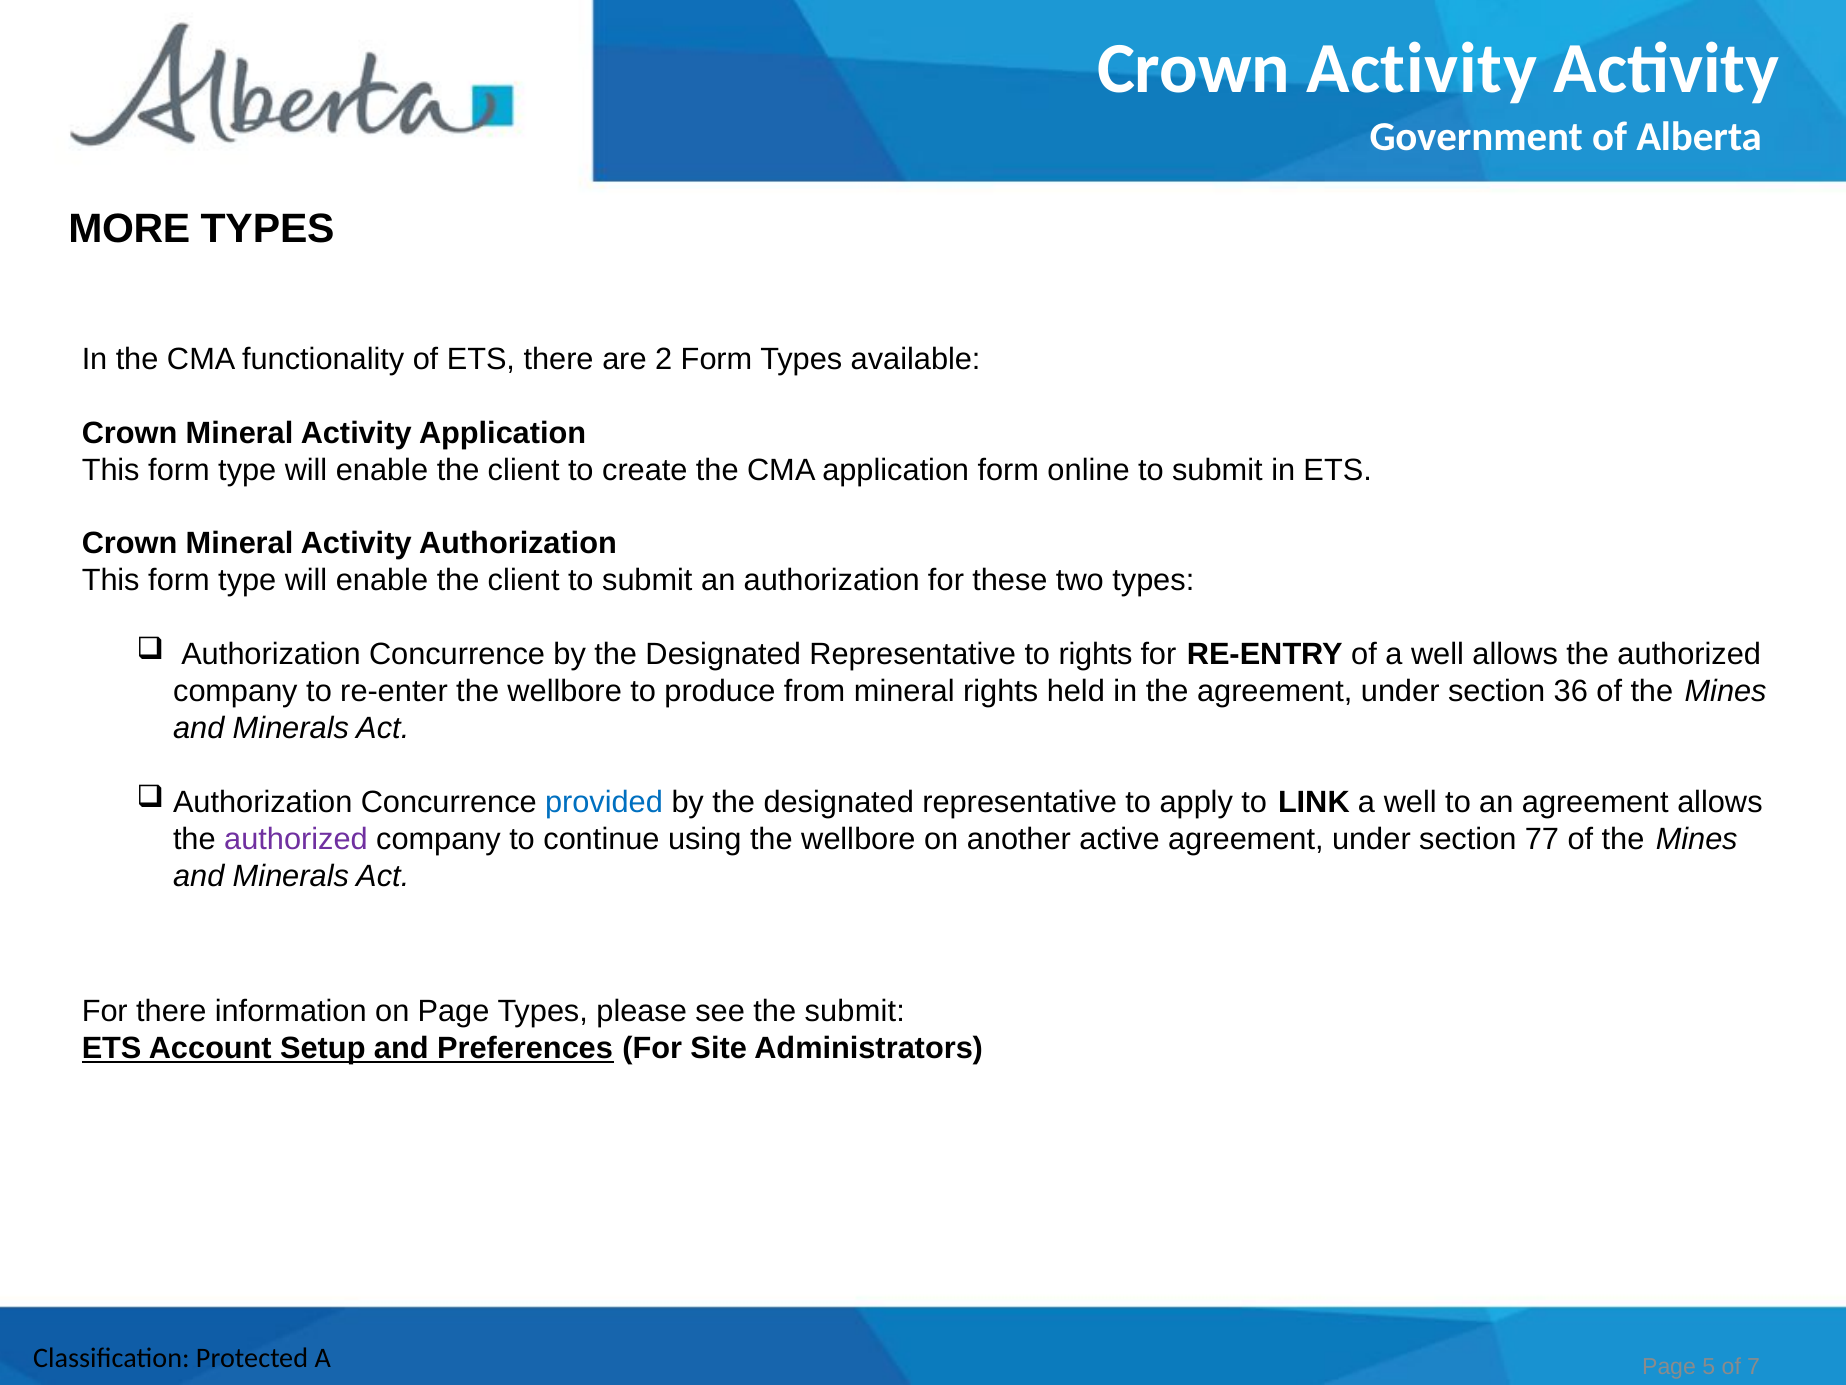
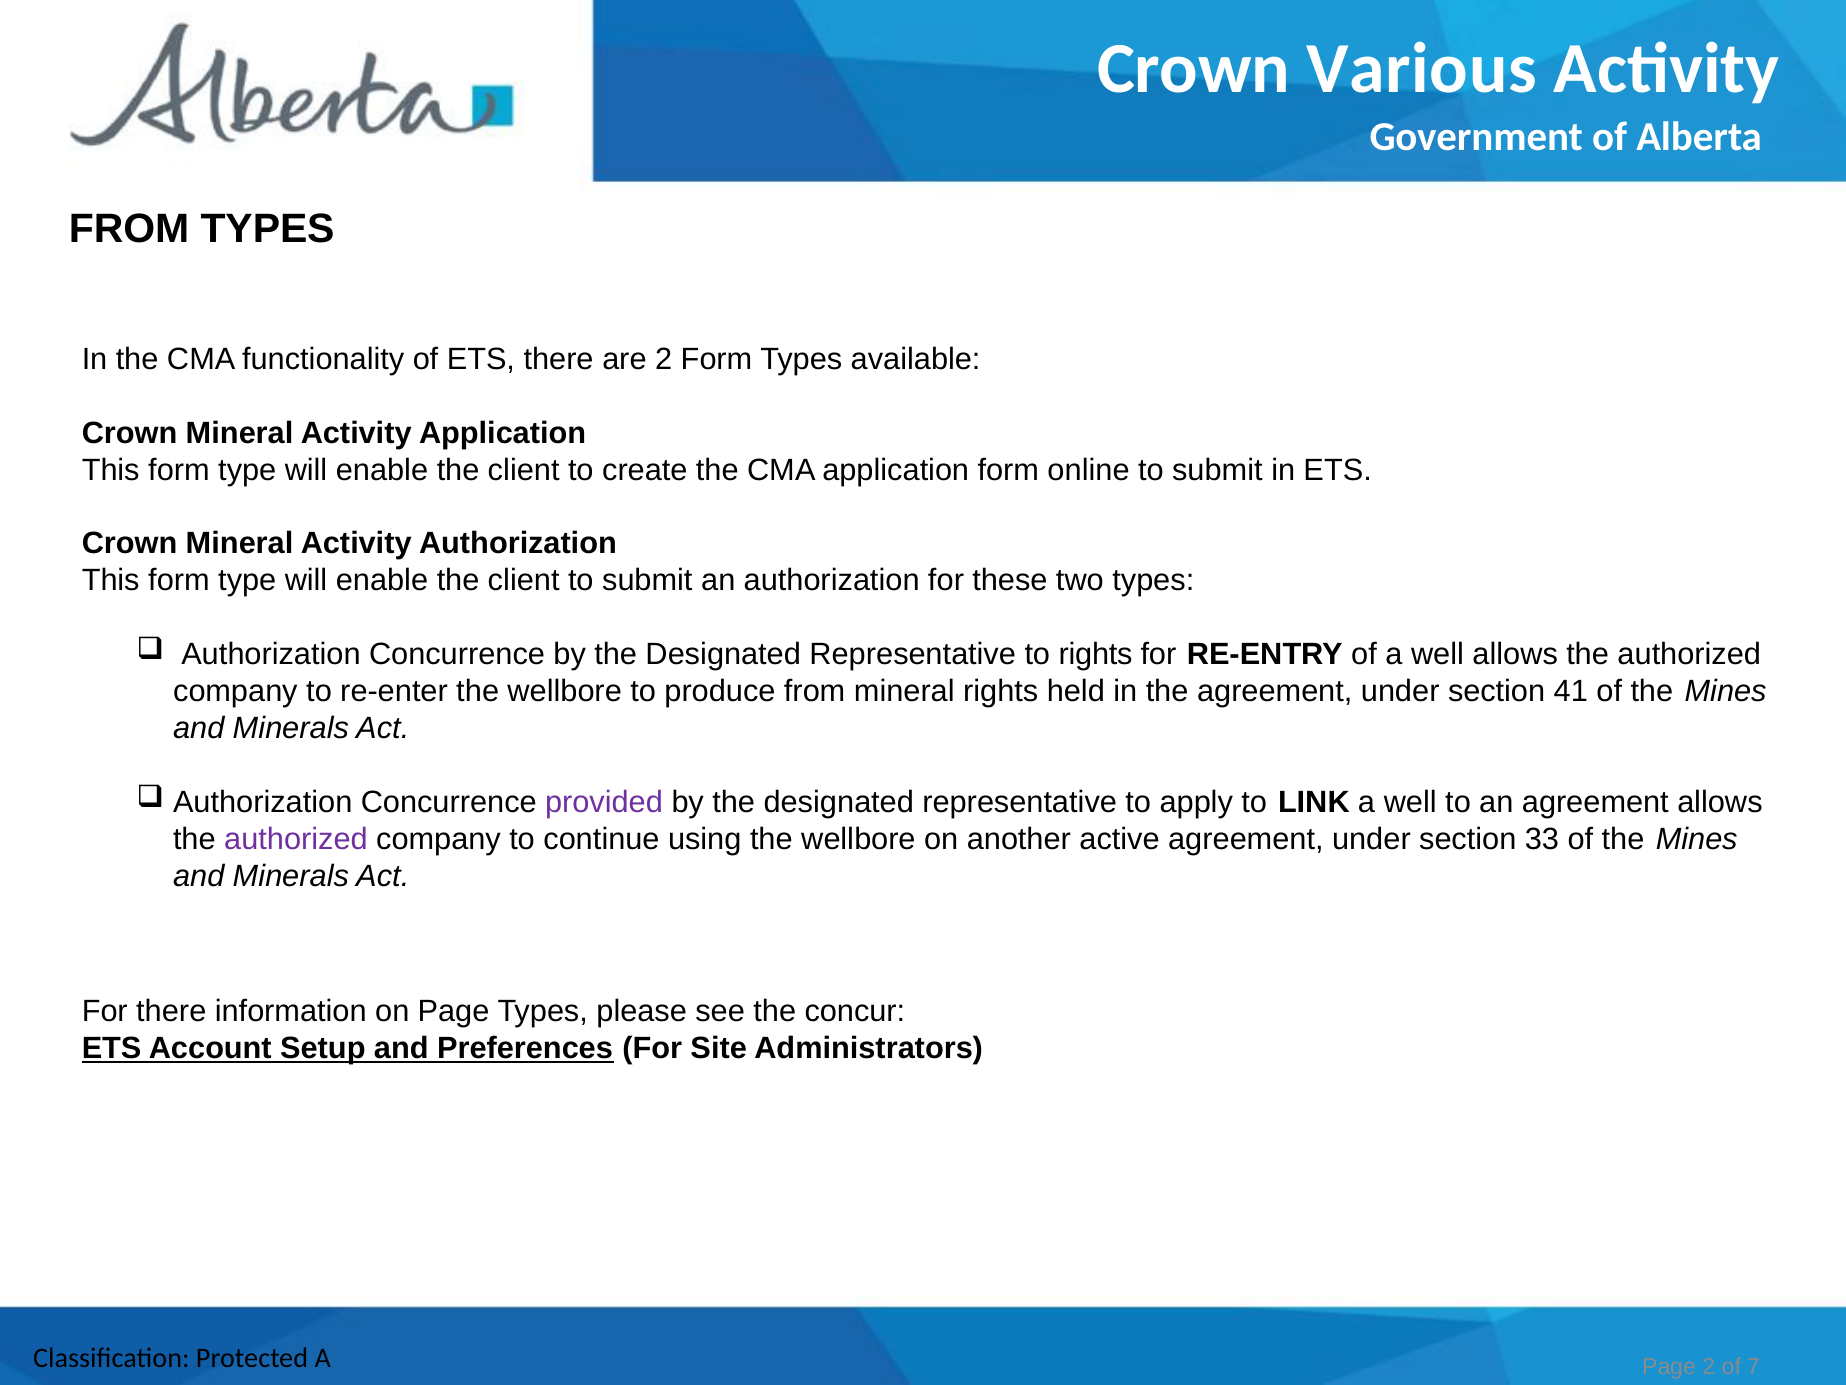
Crown Activity: Activity -> Various (1422, 69)
MORE: MORE -> FROM (129, 229)
36: 36 -> 41 (1571, 691)
provided colour: blue -> purple (604, 802)
77: 77 -> 33 (1542, 839)
the submit: submit -> concur (855, 1011)
Page 5: 5 -> 2 (1709, 1366)
